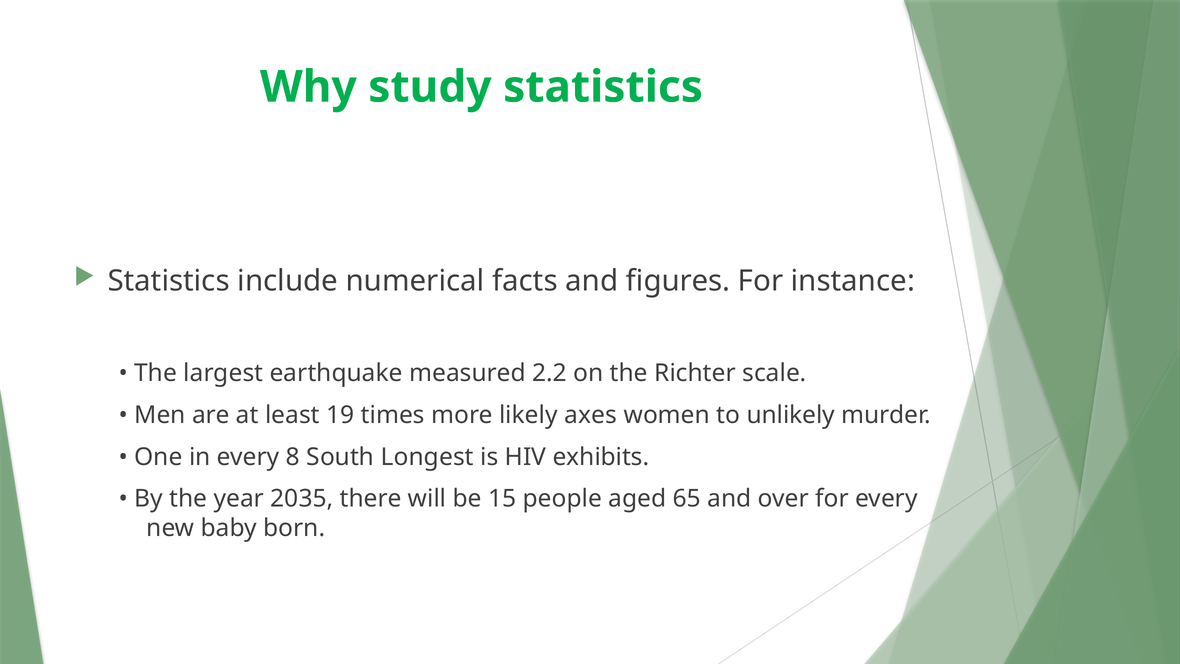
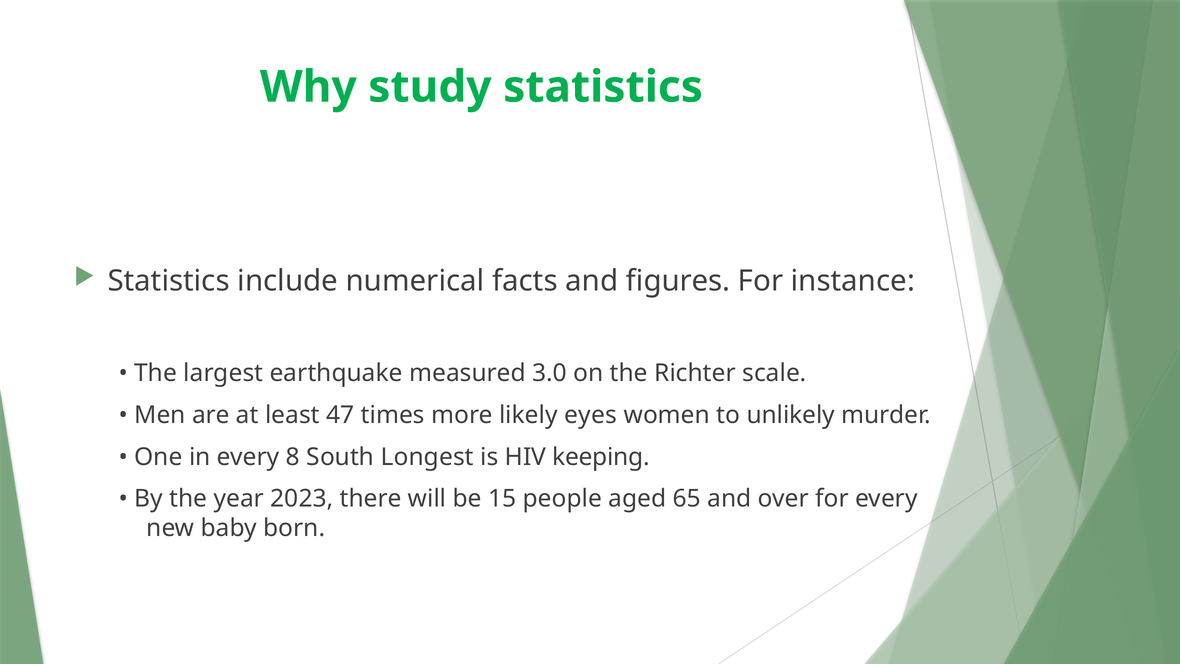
2.2: 2.2 -> 3.0 (549, 373)
19: 19 -> 47 (340, 415)
axes: axes -> eyes (591, 415)
exhibits: exhibits -> keeping (601, 457)
2035: 2035 -> 2023 (302, 499)
